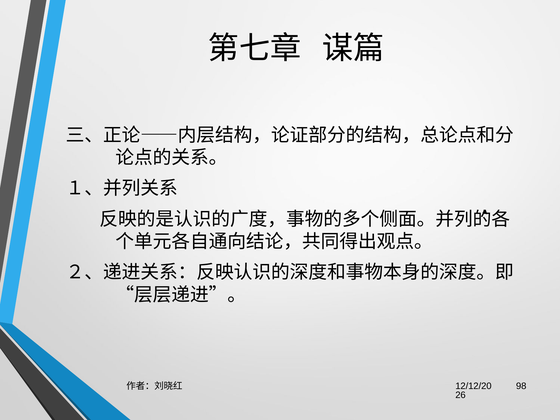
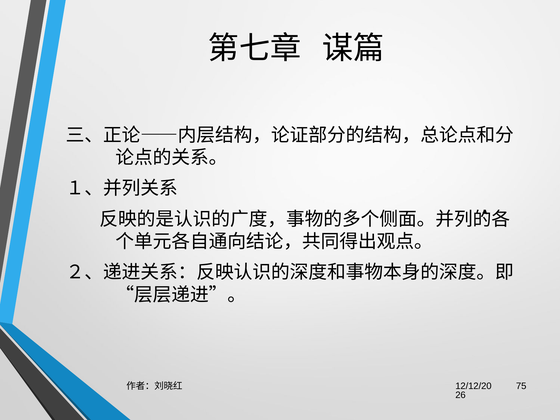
98: 98 -> 75 (521, 386)
